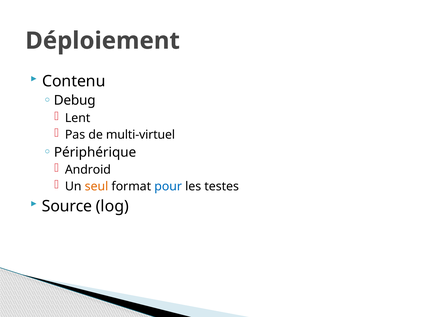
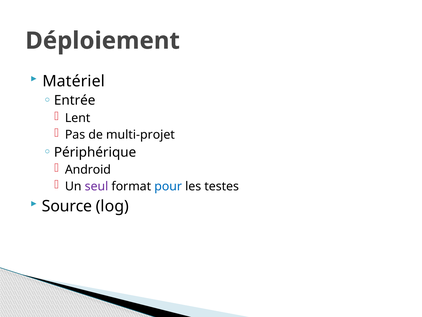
Contenu: Contenu -> Matériel (74, 81)
Debug: Debug -> Entrée (75, 100)
multi-virtuel: multi-virtuel -> multi-projet (140, 135)
seul colour: orange -> purple (97, 186)
